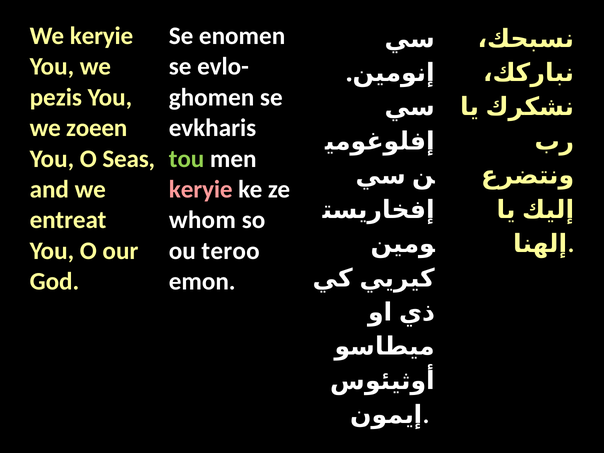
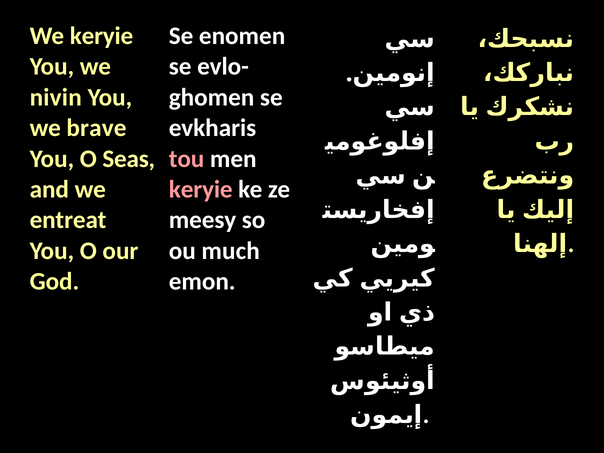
pezis: pezis -> nivin (56, 97)
zoeen: zoeen -> brave (96, 128)
tou colour: light green -> pink (187, 159)
whom: whom -> meesy (203, 220)
teroo: teroo -> much (231, 251)
